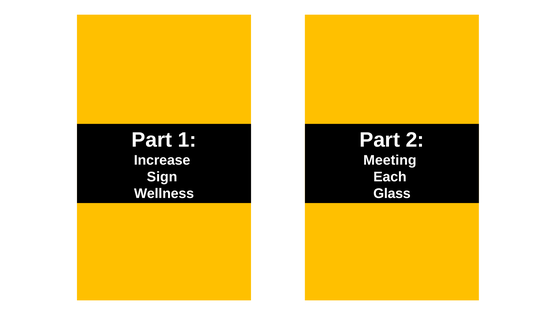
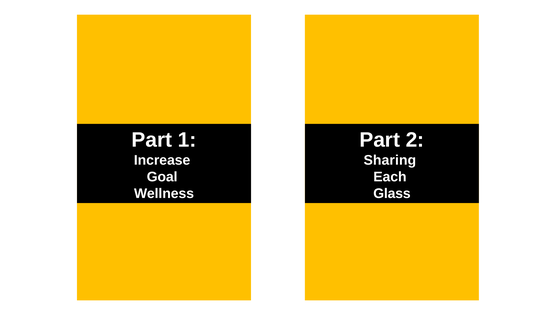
Meeting: Meeting -> Sharing (390, 160)
Sign: Sign -> Goal (162, 177)
